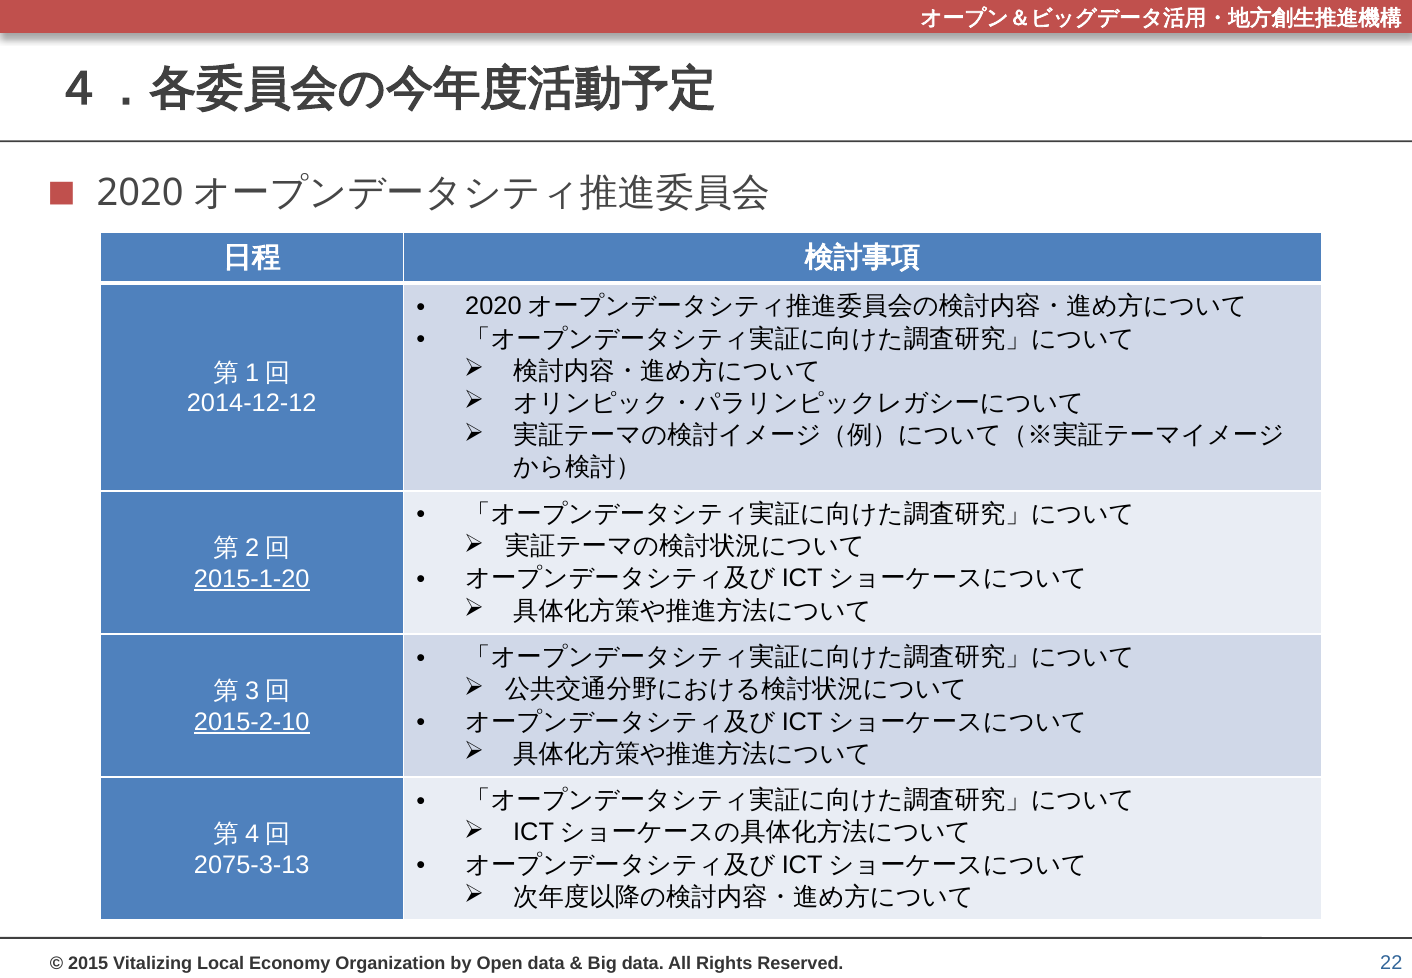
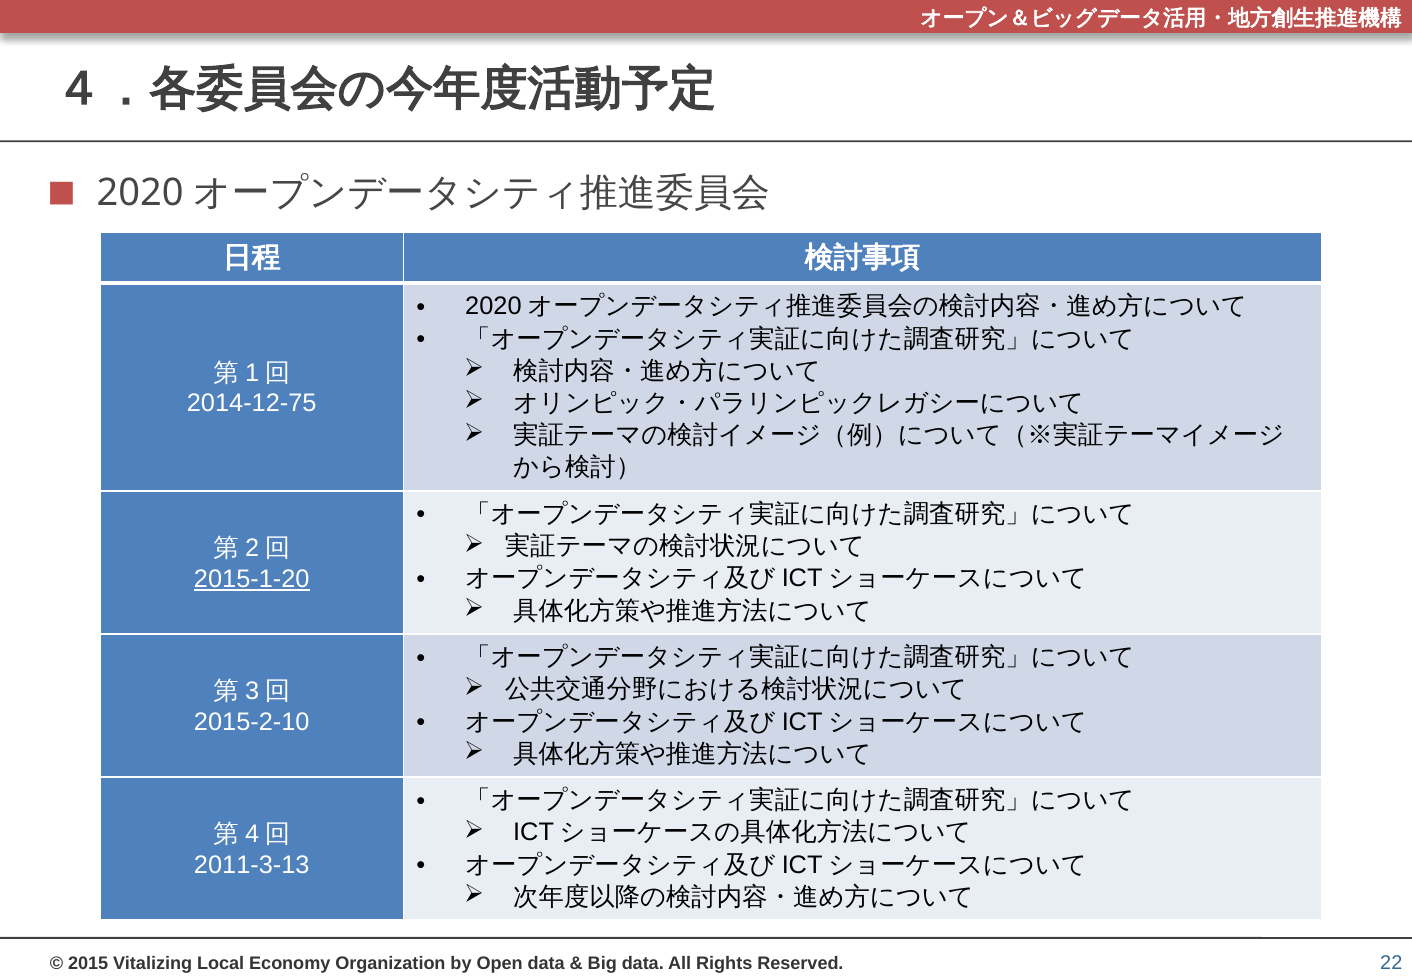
2014-12-12: 2014-12-12 -> 2014-12-75 (252, 403)
2015-2-10 underline: present -> none (252, 722)
2075-3-13: 2075-3-13 -> 2011-3-13 (252, 865)
